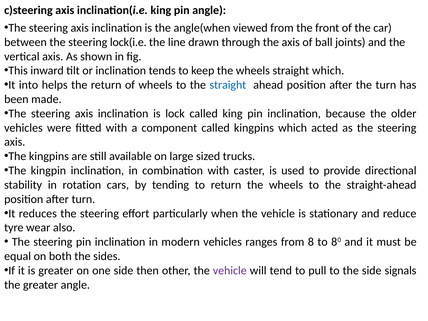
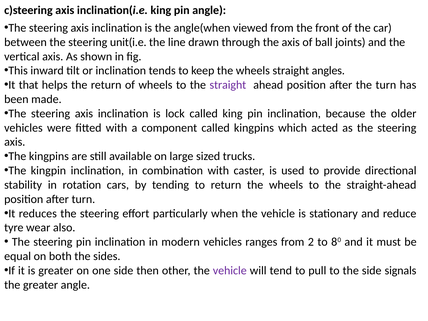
lock(i.e: lock(i.e -> unit(i.e (128, 42)
straight which: which -> angles (328, 71)
into: into -> that (29, 85)
straight colour: blue -> purple (228, 85)
8: 8 -> 2 (311, 242)
